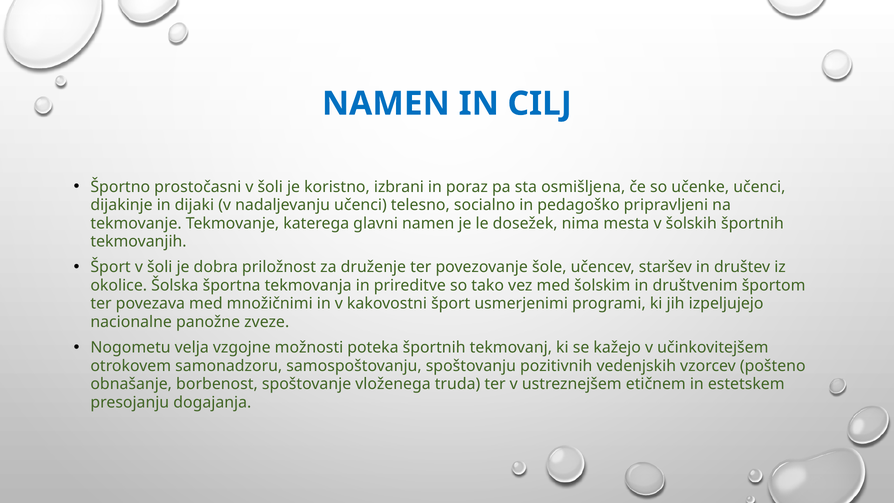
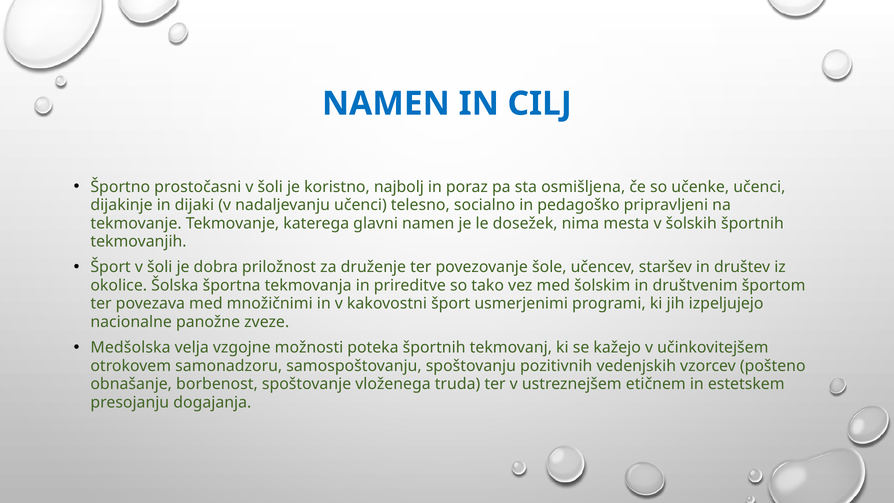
izbrani: izbrani -> najbolj (399, 187)
Nogometu: Nogometu -> Medšolska (130, 348)
